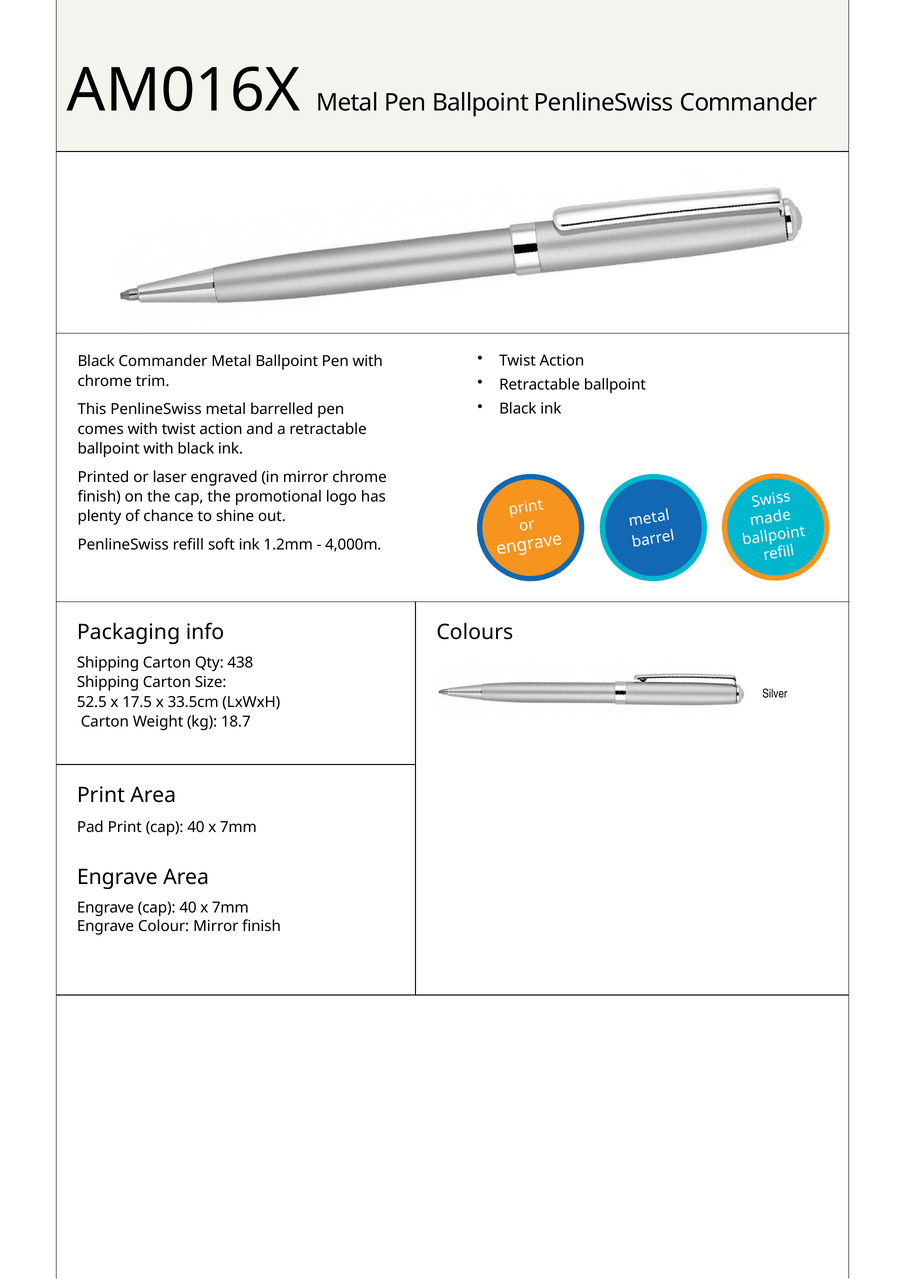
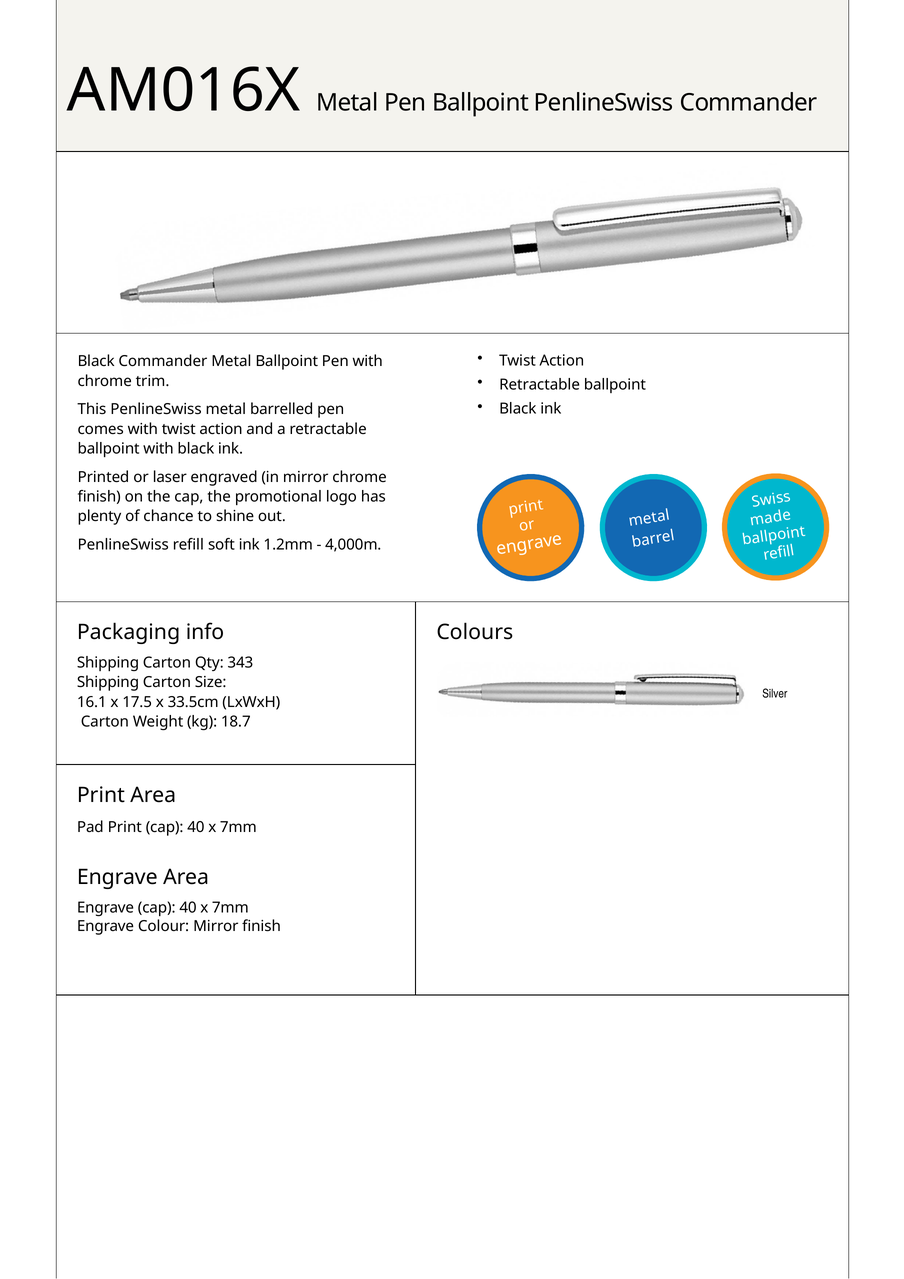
438: 438 -> 343 (240, 663)
52.5: 52.5 -> 16.1 (92, 702)
